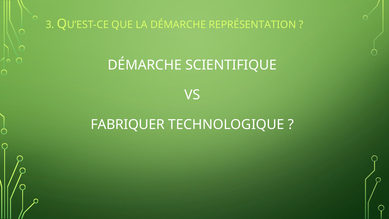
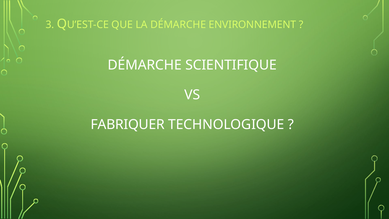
REPRÉSENTATION: REPRÉSENTATION -> ENVIRONNEMENT (252, 25)
